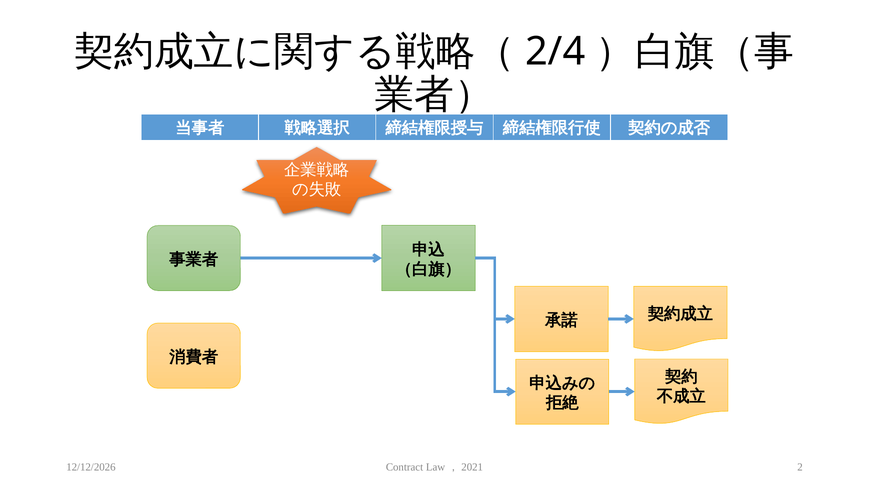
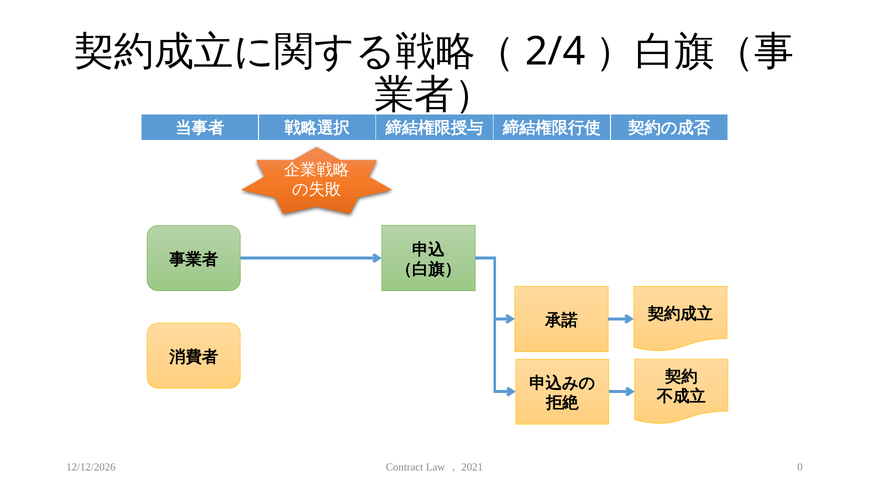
2: 2 -> 0 (800, 467)
